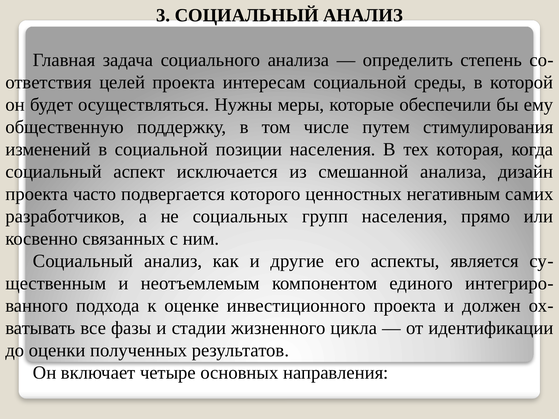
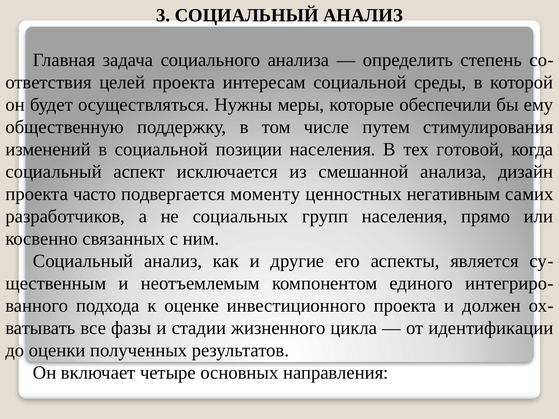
которая: которая -> готовой (470, 149)
которого: которого -> моменту (265, 194)
